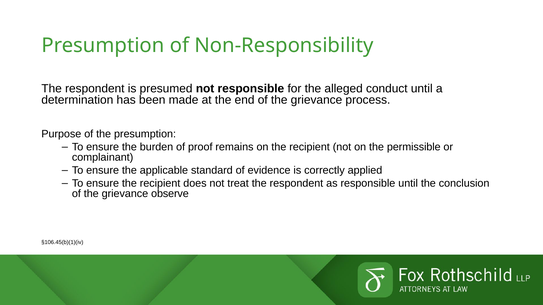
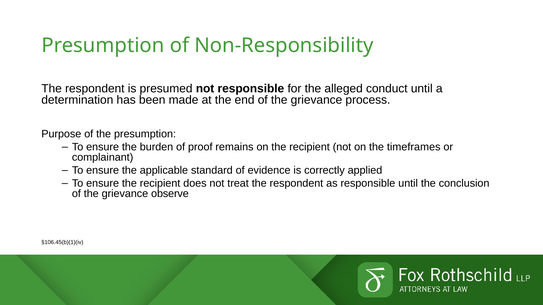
permissible: permissible -> timeframes (414, 147)
